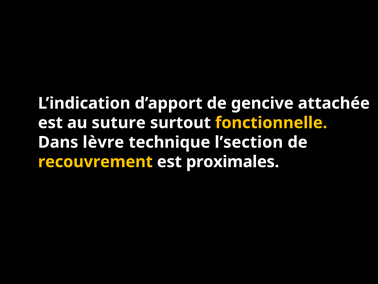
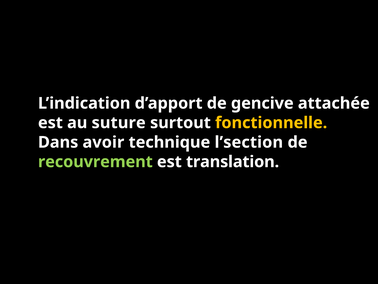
lèvre: lèvre -> avoir (103, 142)
recouvrement colour: yellow -> light green (95, 162)
proximales: proximales -> translation (233, 162)
